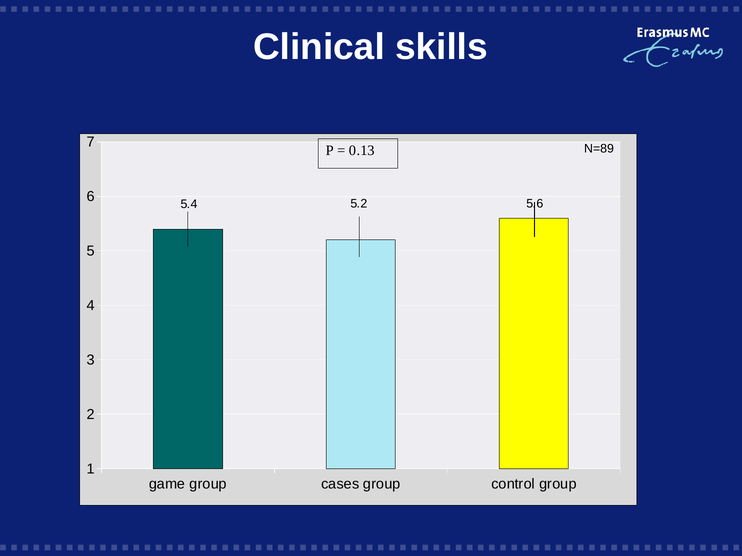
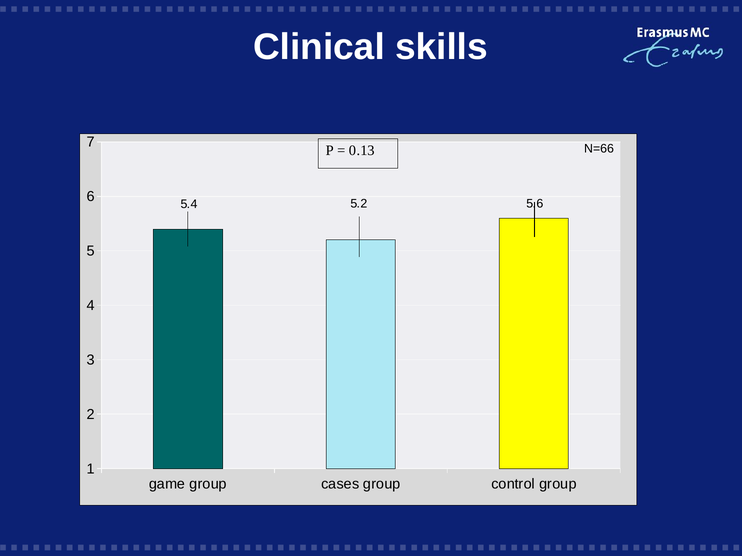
N=89: N=89 -> N=66 (599, 149)
